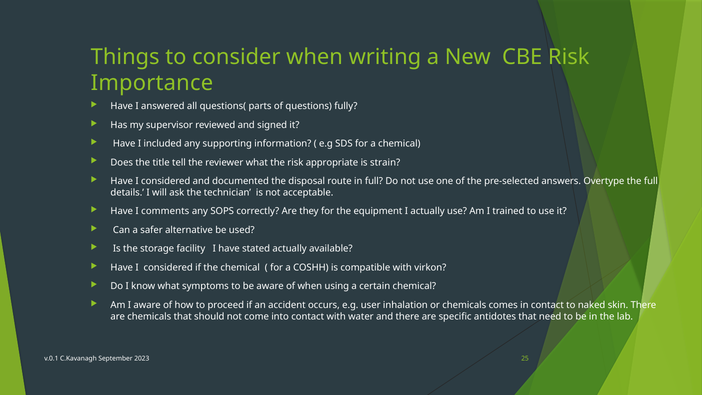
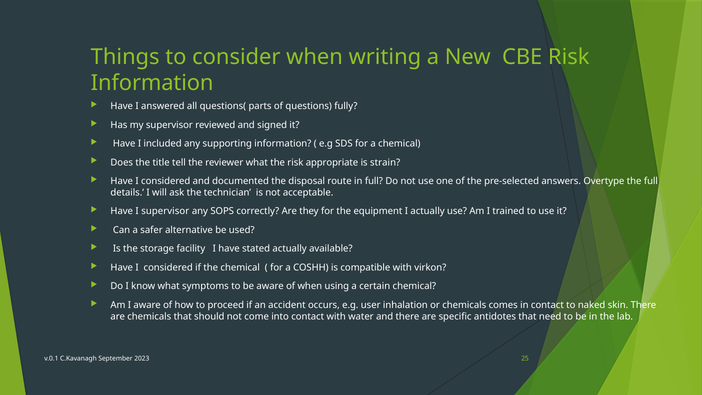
Importance: Importance -> Information (152, 83)
I comments: comments -> supervisor (165, 211)
